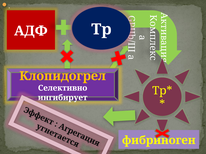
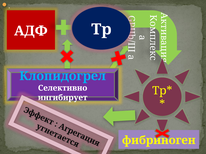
Клопидогрел colour: yellow -> light blue (63, 76)
